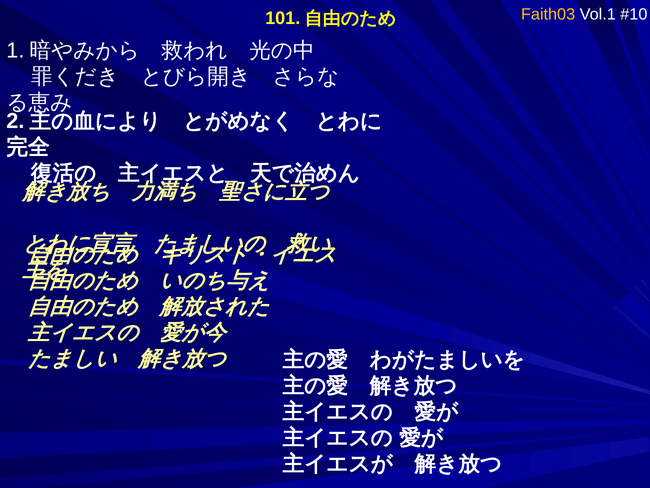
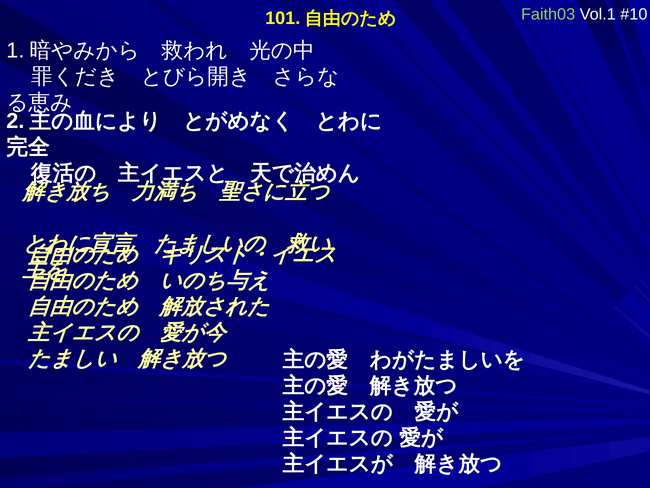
Faith03 colour: yellow -> light green (548, 14)
